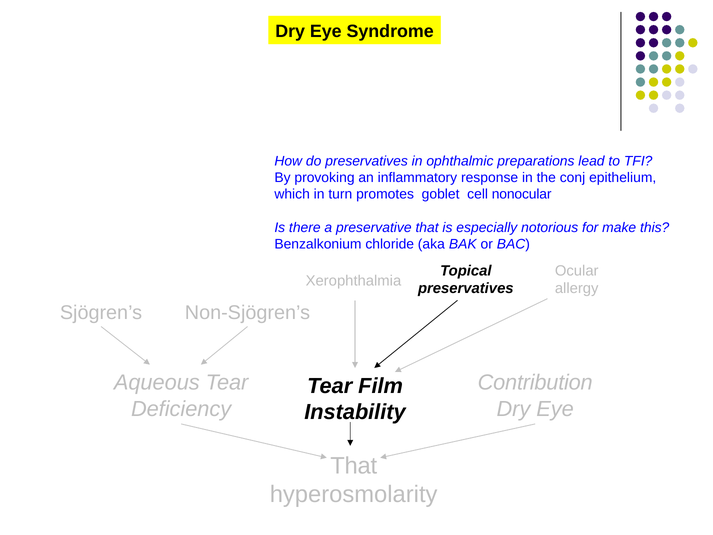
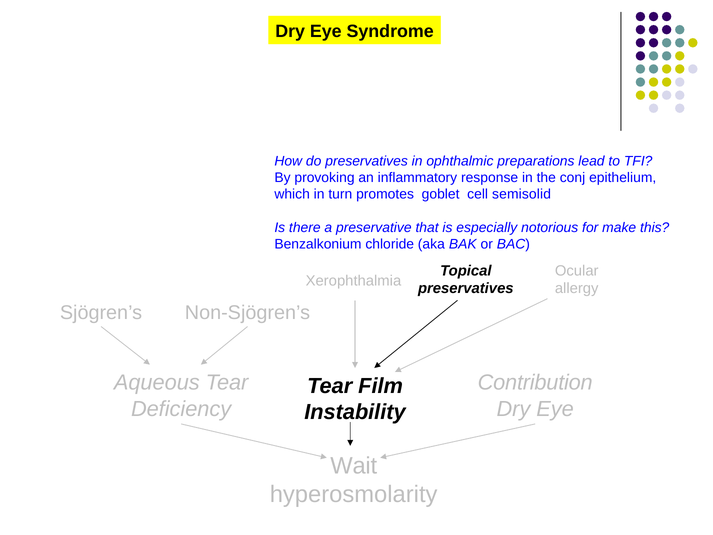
nonocular: nonocular -> semisolid (522, 194)
That: That -> Wait (354, 466)
